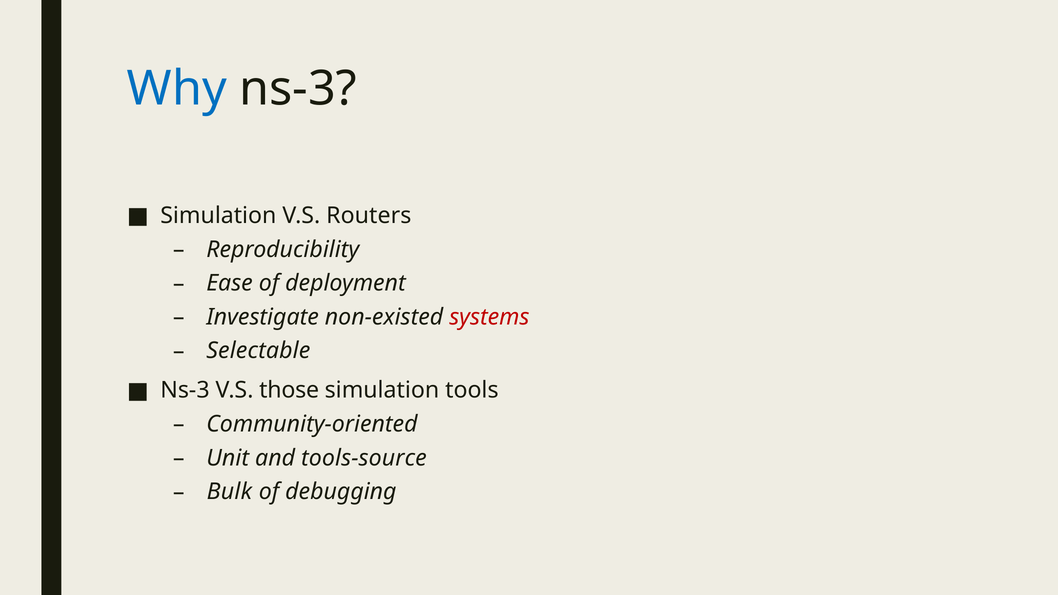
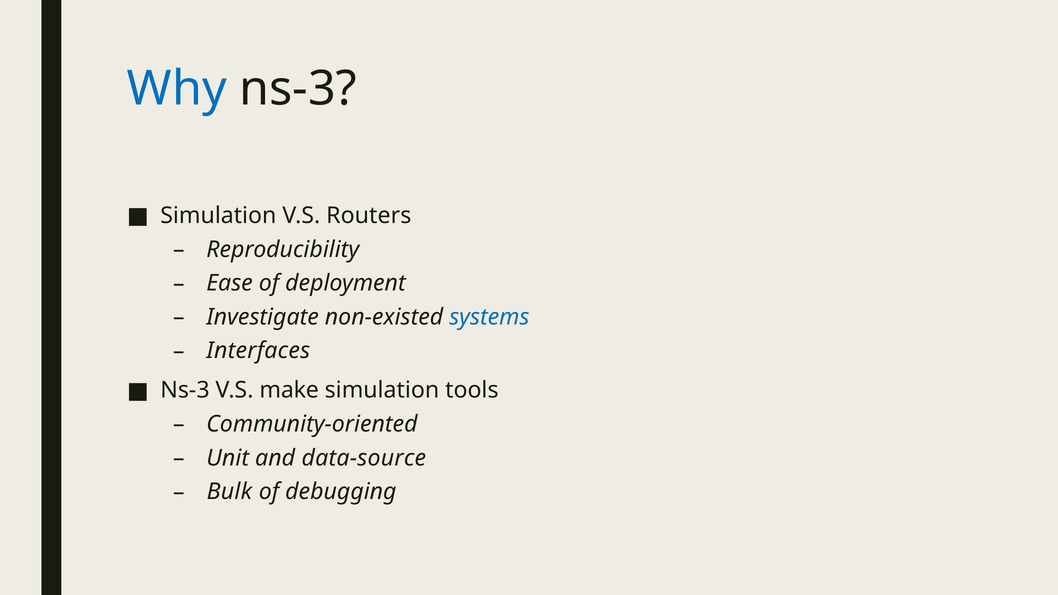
systems colour: red -> blue (489, 317)
Selectable: Selectable -> Interfaces (258, 351)
those: those -> make (289, 390)
tools-source: tools-source -> data-source (364, 458)
